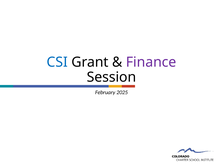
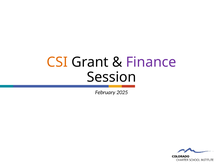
CSI colour: blue -> orange (57, 62)
